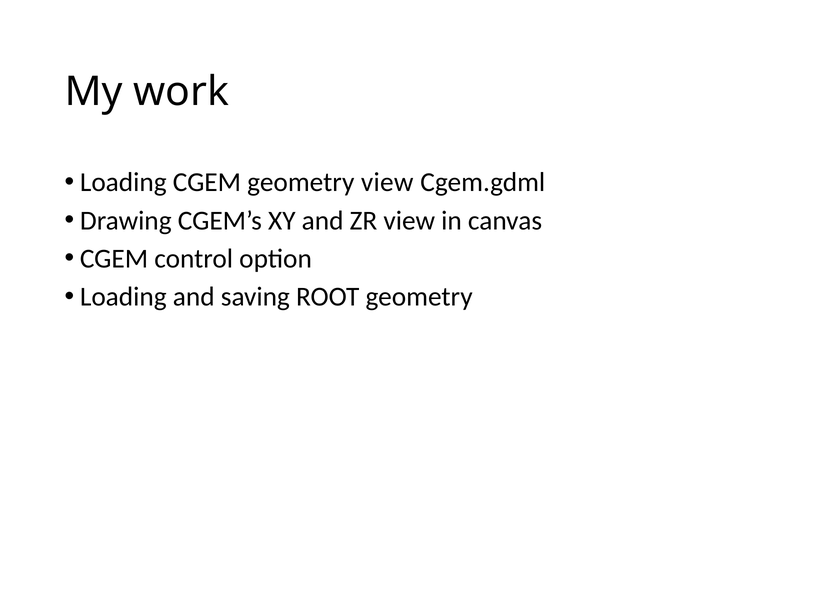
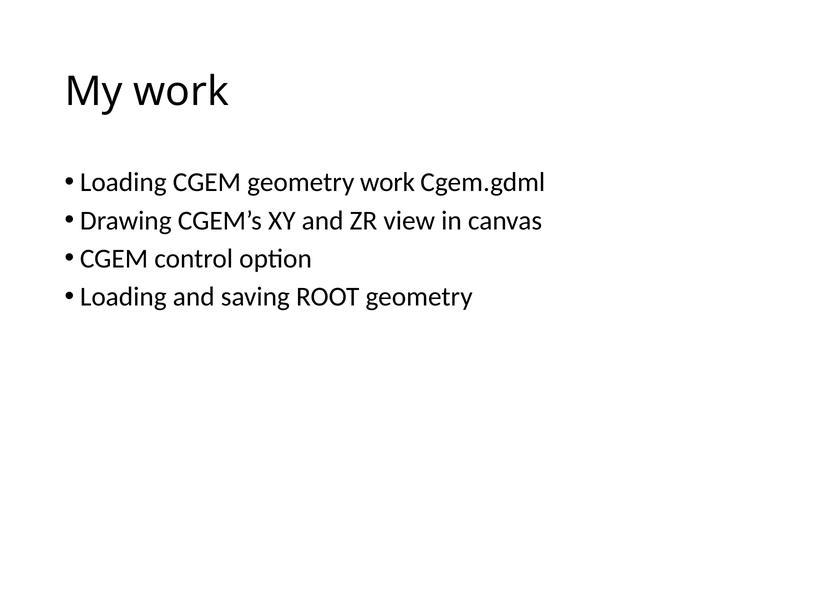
geometry view: view -> work (387, 182)
